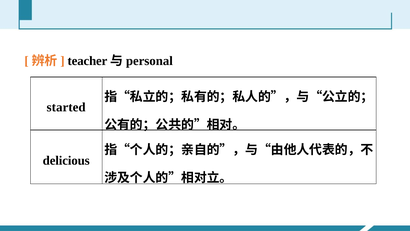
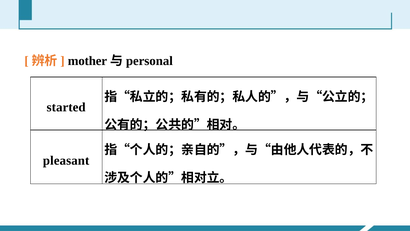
teacher: teacher -> mother (87, 61)
delicious: delicious -> pleasant (66, 160)
